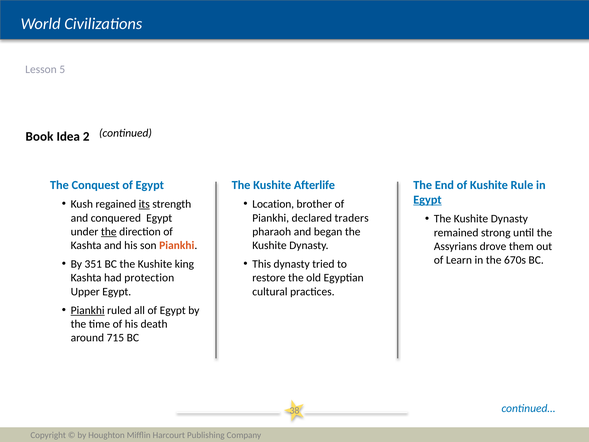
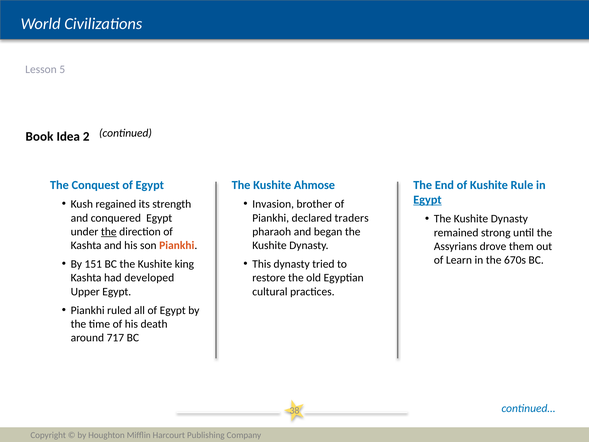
Afterlife: Afterlife -> Ahmose (314, 185)
its underline: present -> none (144, 204)
Location: Location -> Invasion (273, 204)
351: 351 -> 151 (93, 264)
protection: protection -> developed (149, 278)
Piankhi underline: present -> none (88, 310)
715: 715 -> 717 (115, 338)
